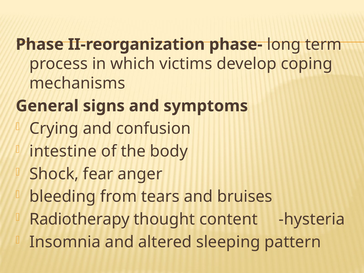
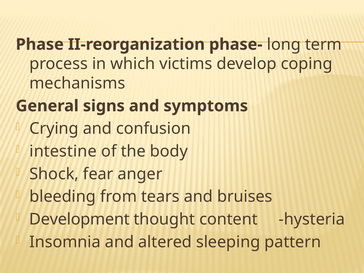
Radiotherapy: Radiotherapy -> Development (79, 219)
